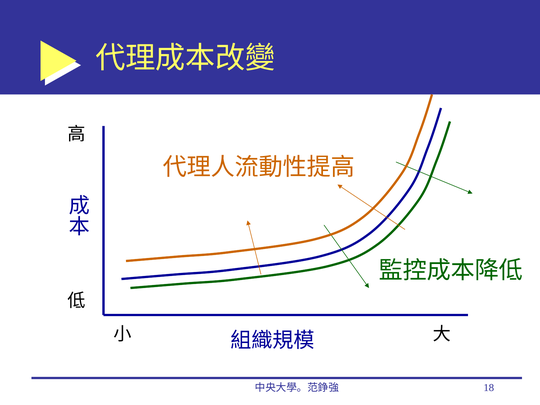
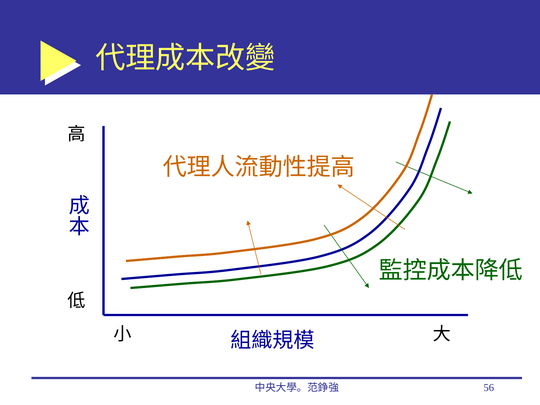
18: 18 -> 56 (489, 388)
